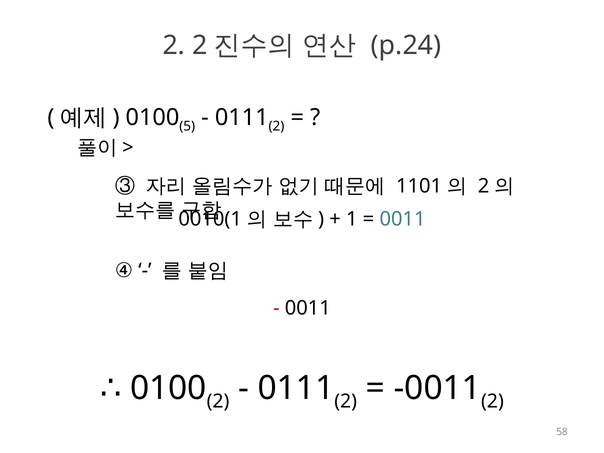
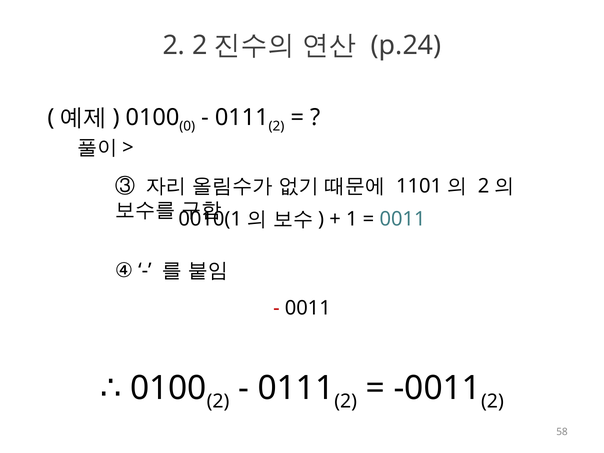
5: 5 -> 0 (187, 126)
